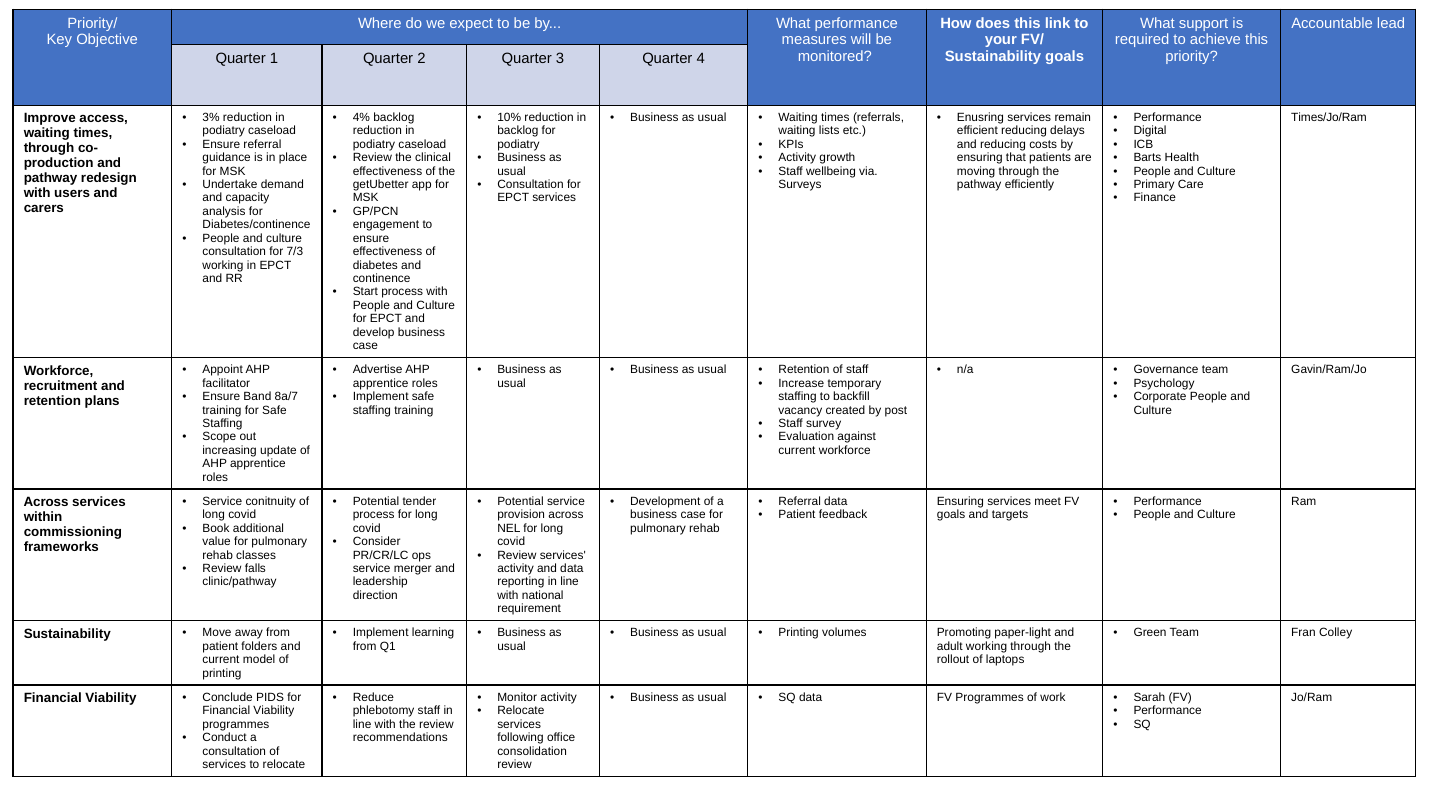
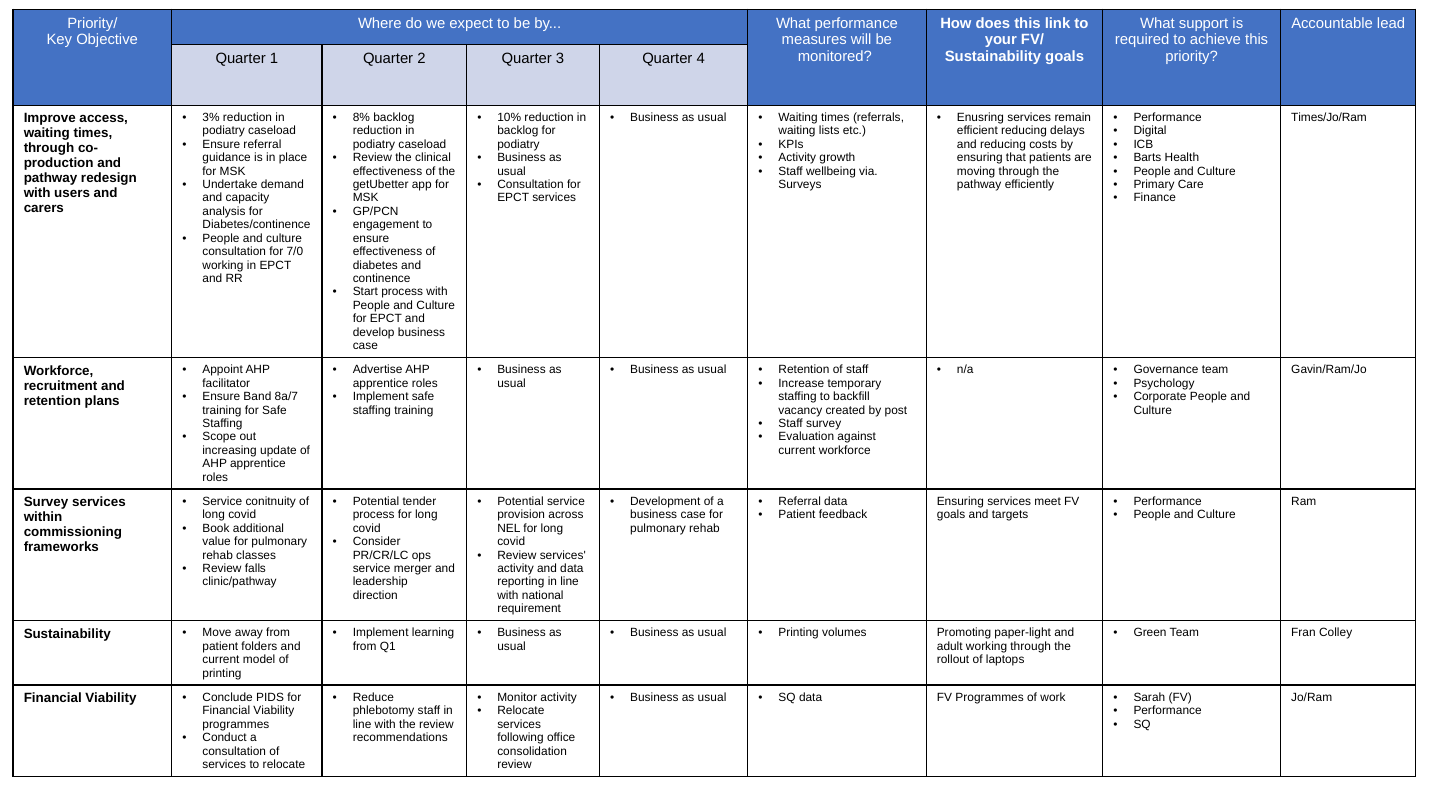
4%: 4% -> 8% (361, 118)
7/3: 7/3 -> 7/0 (295, 252)
Across: Across -> Survey (46, 502)
